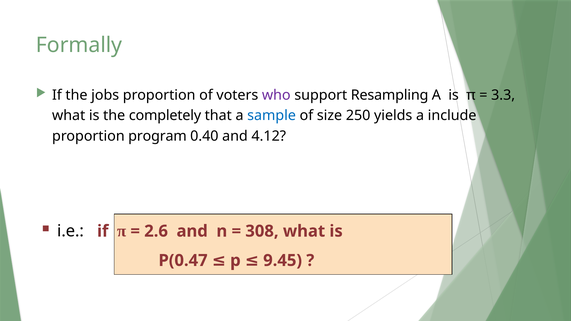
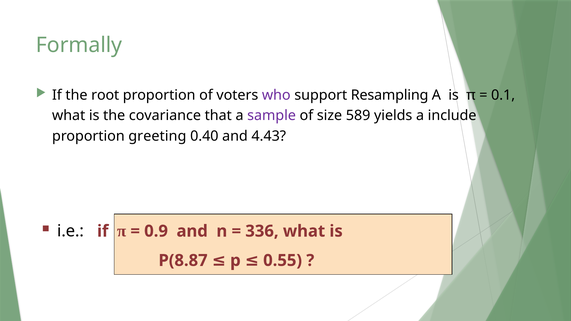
jobs: jobs -> root (105, 95)
3.3: 3.3 -> 0.1 (503, 95)
completely: completely -> covariance (165, 116)
sample colour: blue -> purple (272, 116)
250: 250 -> 589 (358, 116)
program: program -> greeting (157, 136)
4.12: 4.12 -> 4.43 (269, 136)
2.6: 2.6 -> 0.9 (156, 231)
308: 308 -> 336 (262, 231)
P(0.47: P(0.47 -> P(8.87 (183, 261)
9.45: 9.45 -> 0.55 (283, 261)
